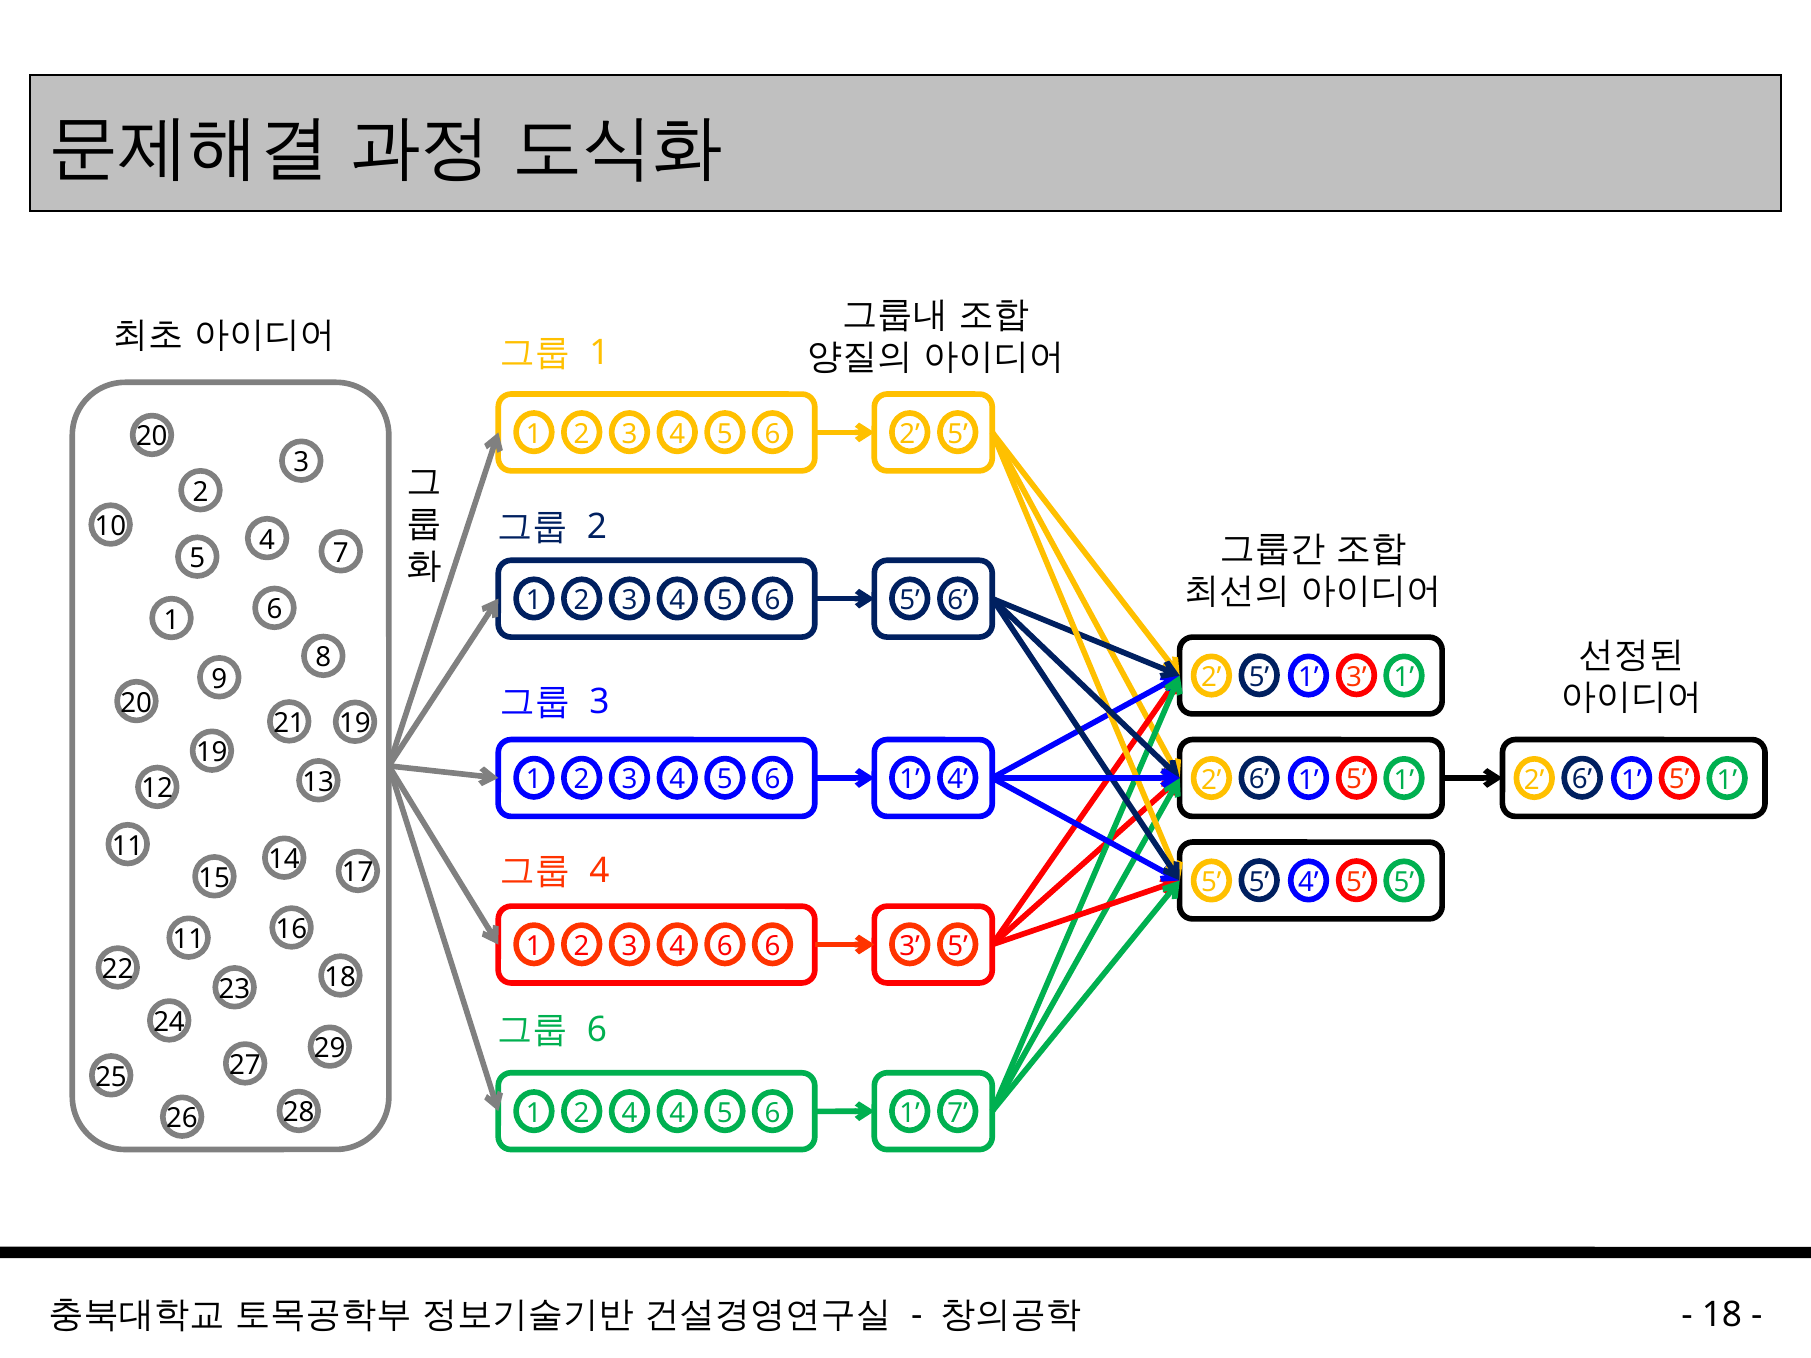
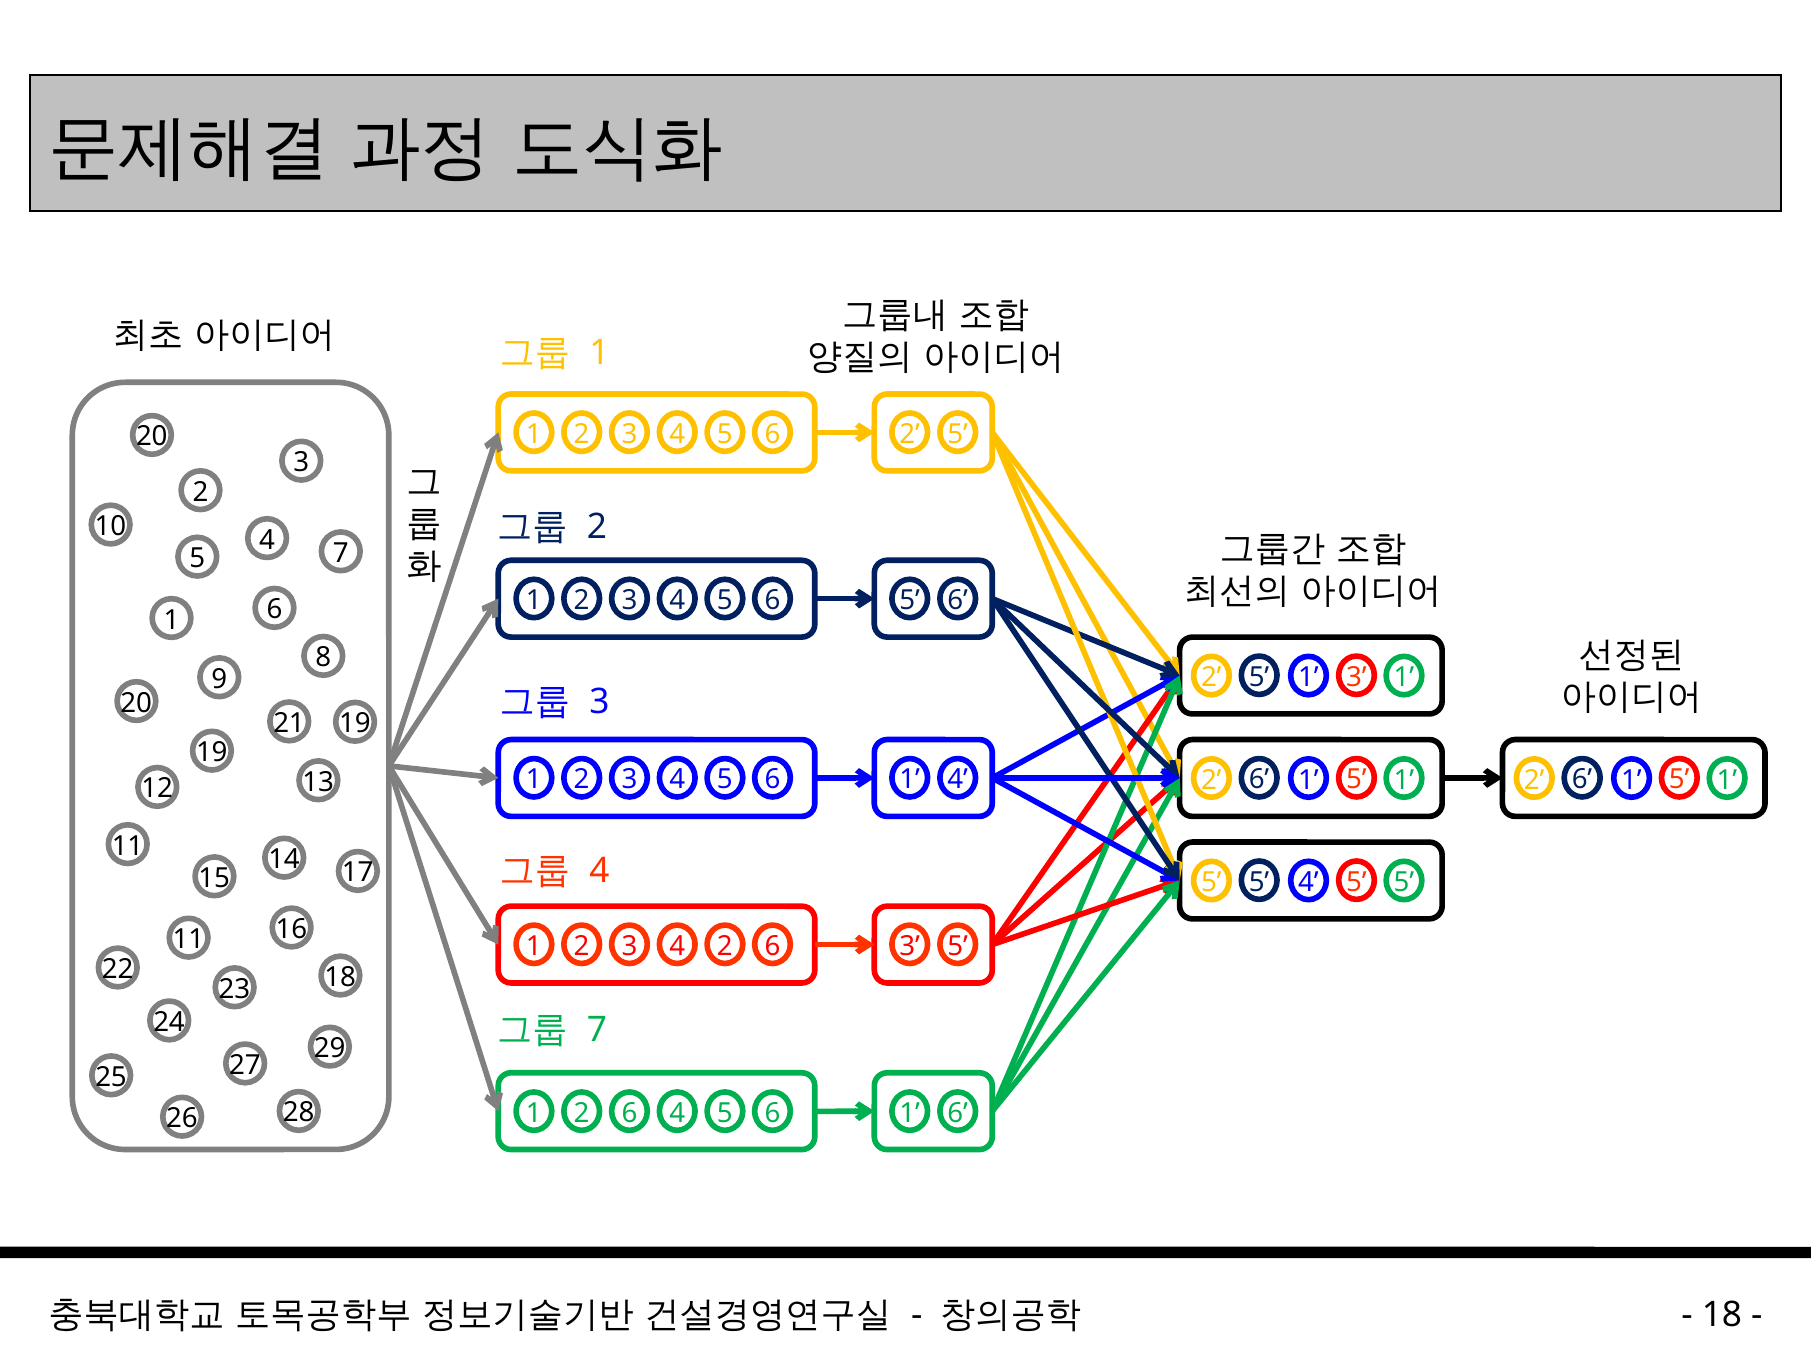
4 6: 6 -> 2 (725, 946)
6: 6 -> 7 (597, 1030)
4: 4 -> 6 (629, 1113)
1 7: 7 -> 6 (958, 1113)
